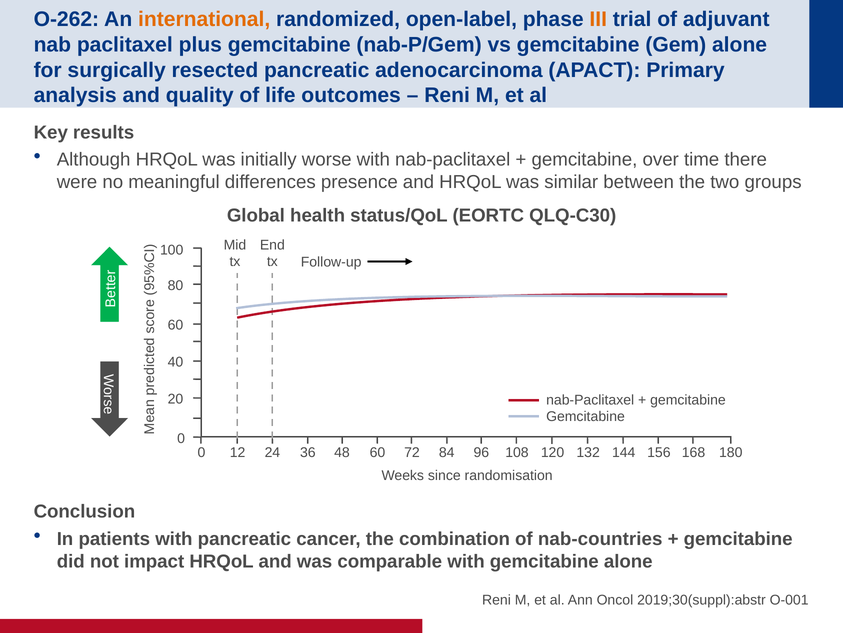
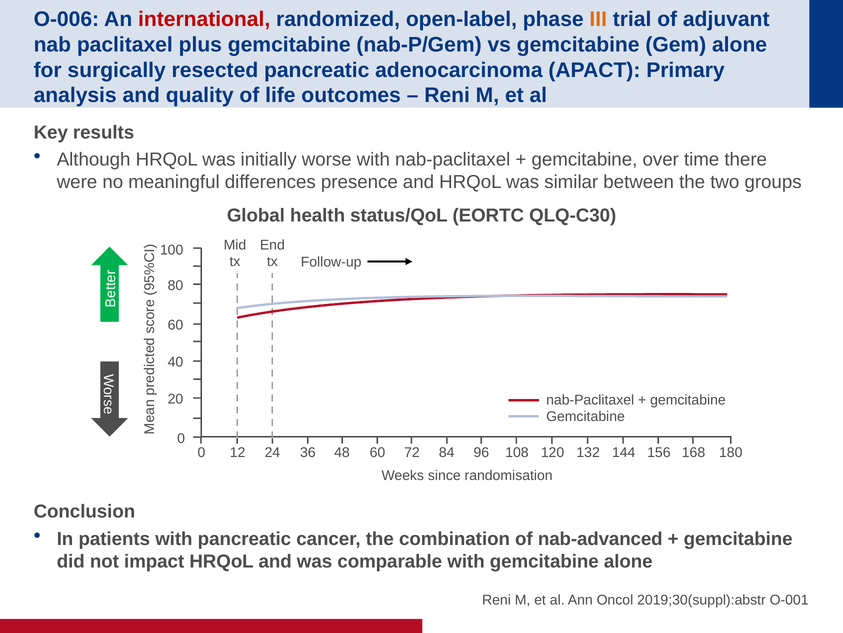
O-262: O-262 -> O-006 (66, 19)
international colour: orange -> red (204, 19)
nab-countries: nab-countries -> nab-advanced (600, 538)
